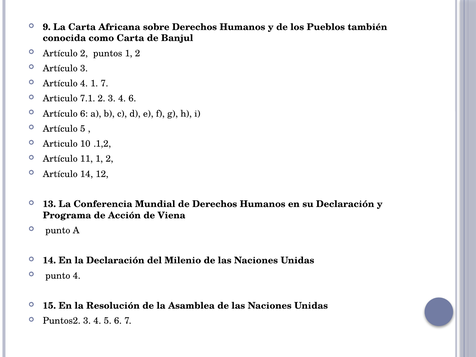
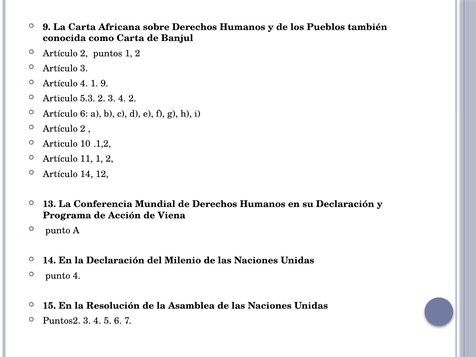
1 7: 7 -> 9 (104, 84)
7.1: 7.1 -> 5.3 (88, 99)
4 6: 6 -> 2 (132, 99)
5: 5 -> 2 (83, 129)
